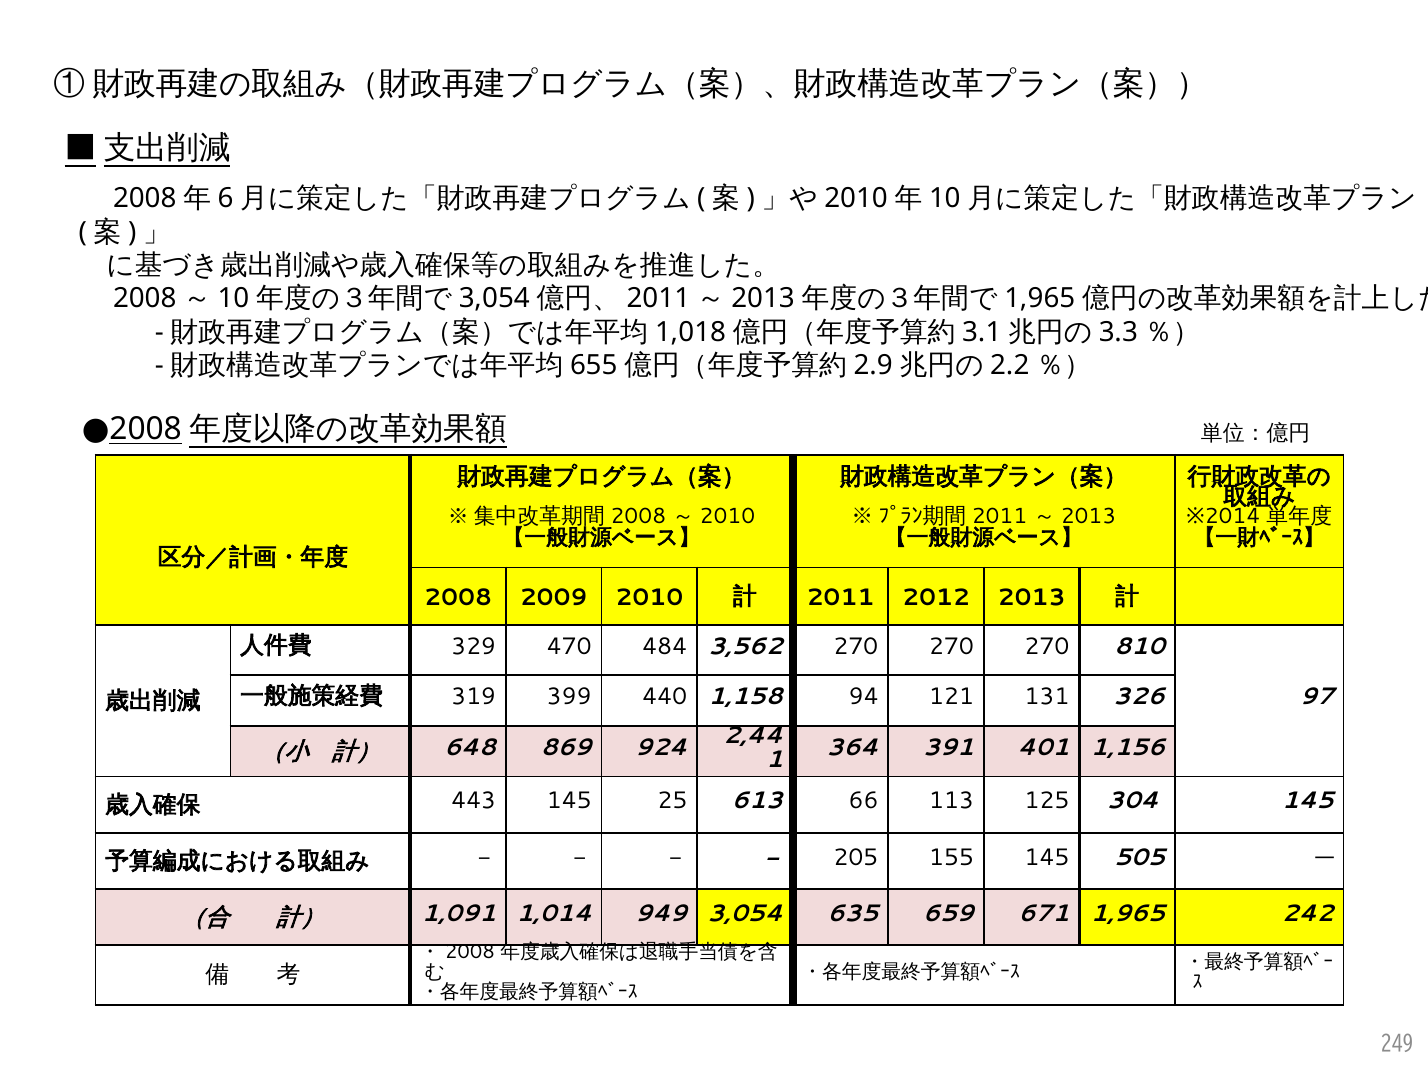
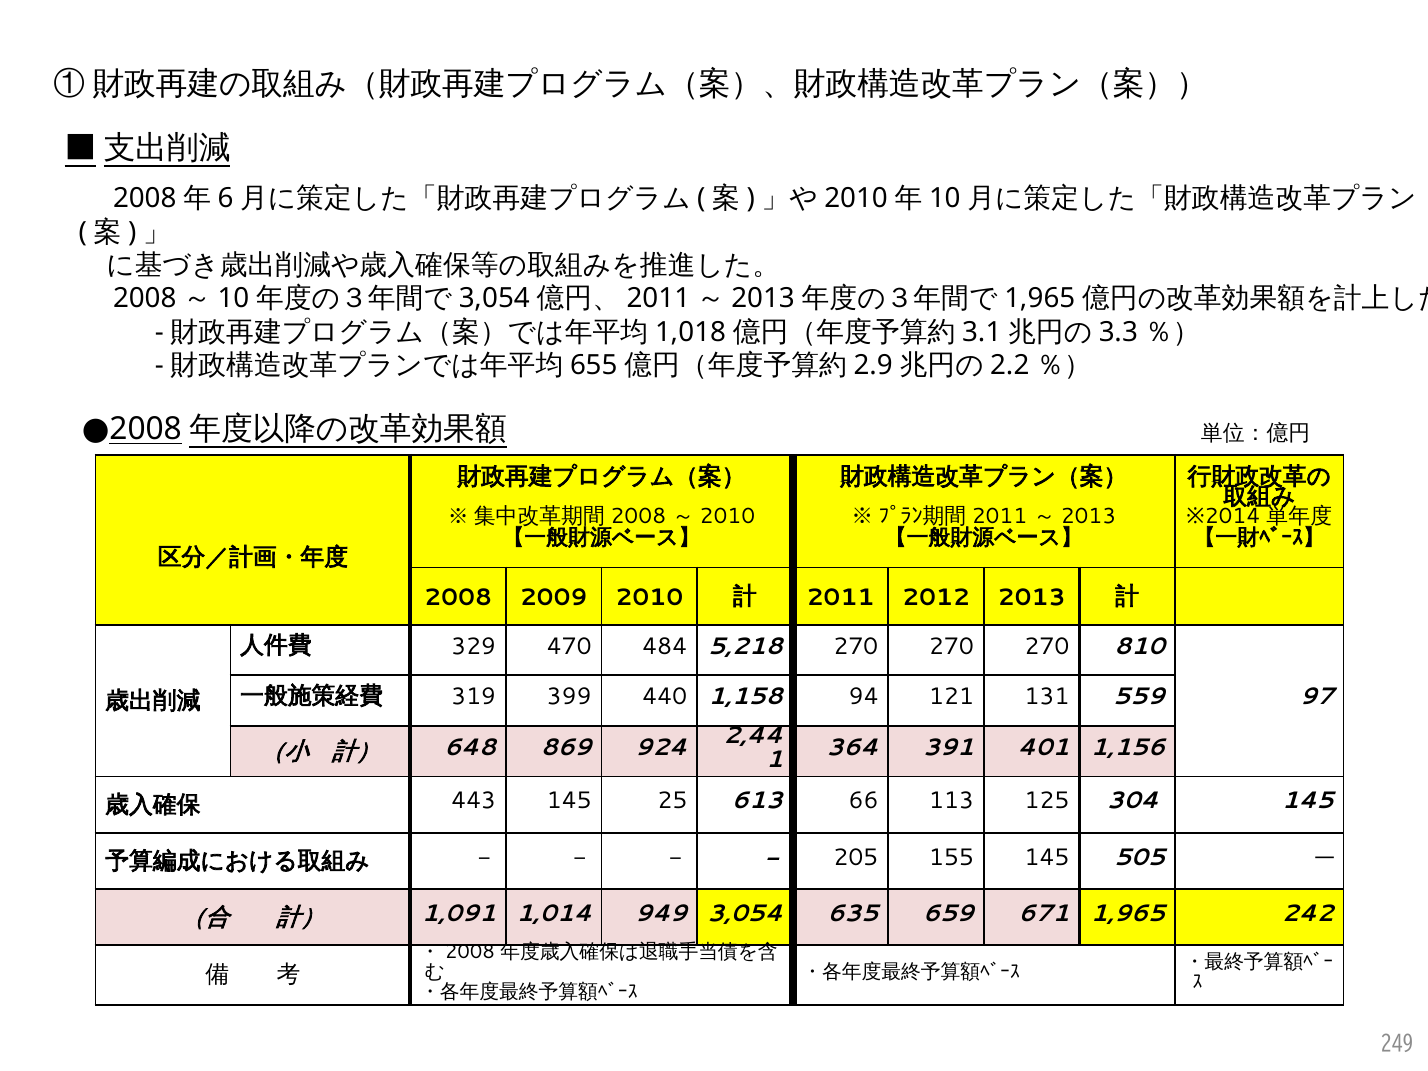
3,562: 3,562 -> 5,218 (746, 646)
326: 326 -> 559 (1139, 697)
